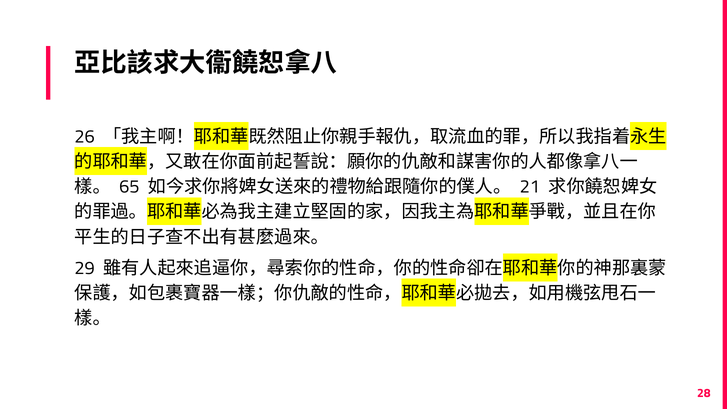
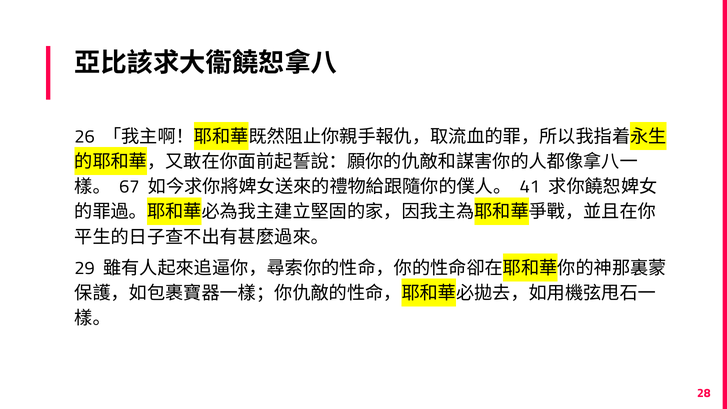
65: 65 -> 67 (129, 187)
21: 21 -> 41 (530, 187)
